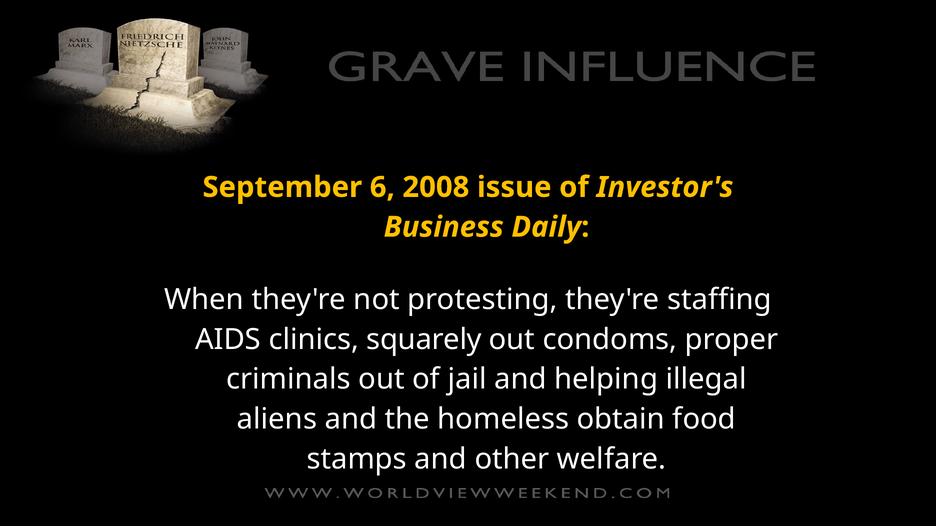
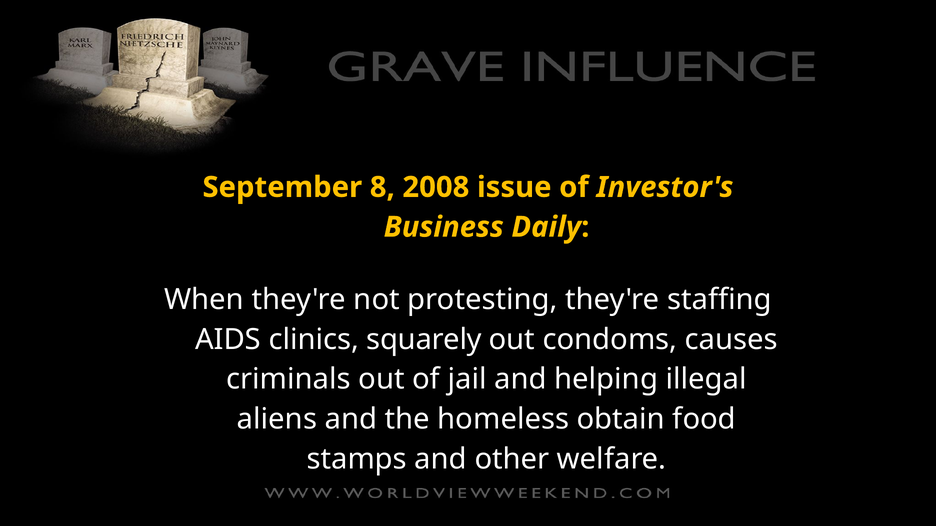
6: 6 -> 8 (382, 187)
proper: proper -> causes (731, 340)
